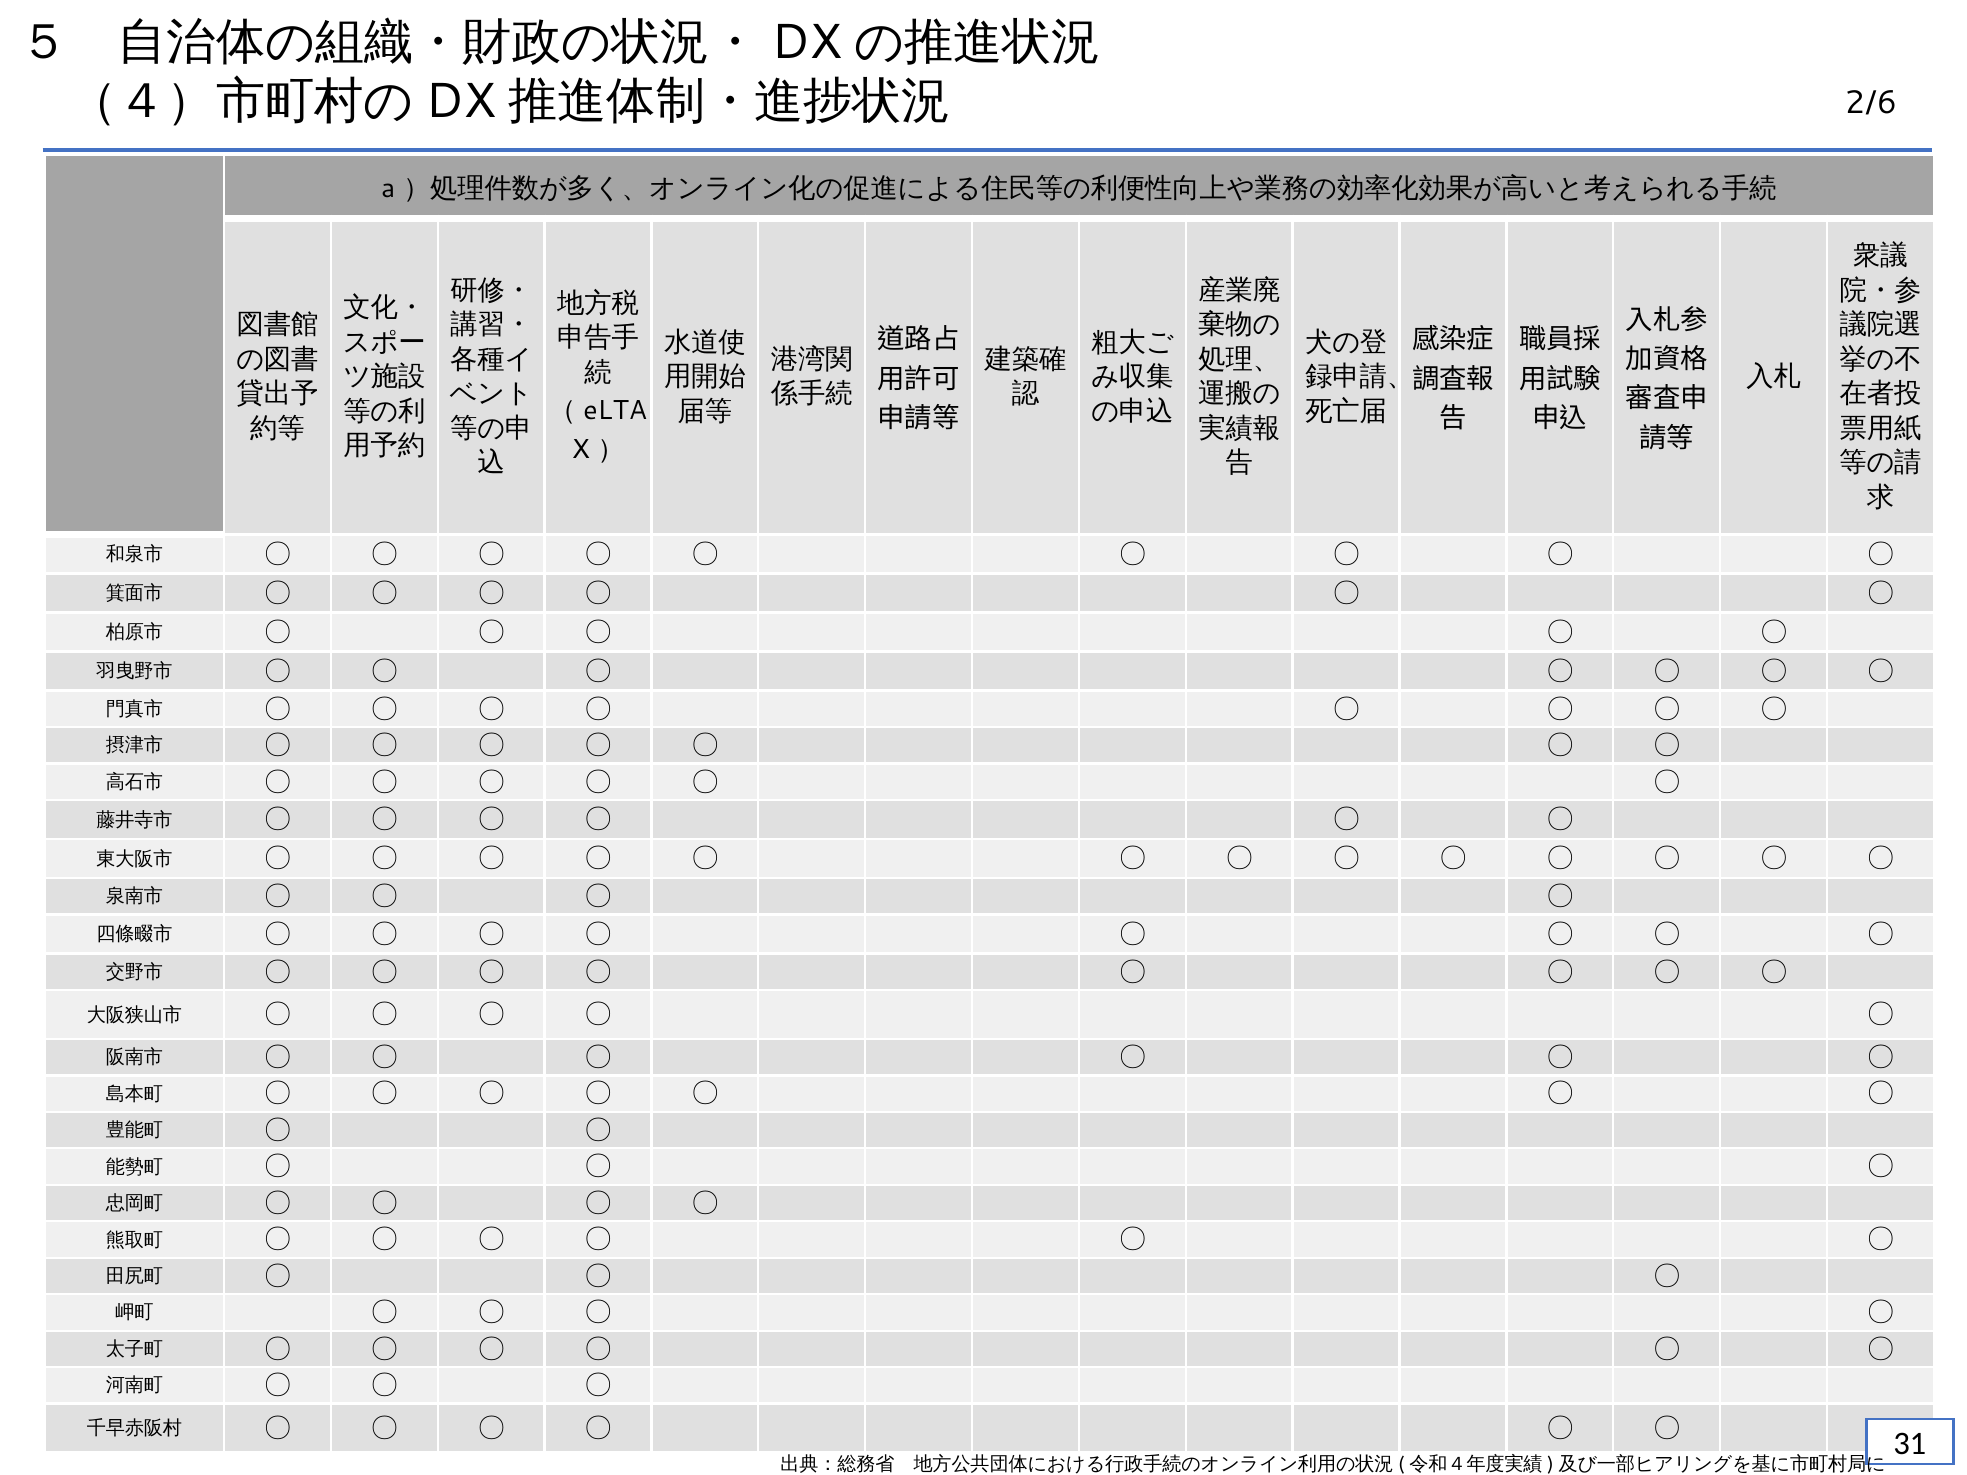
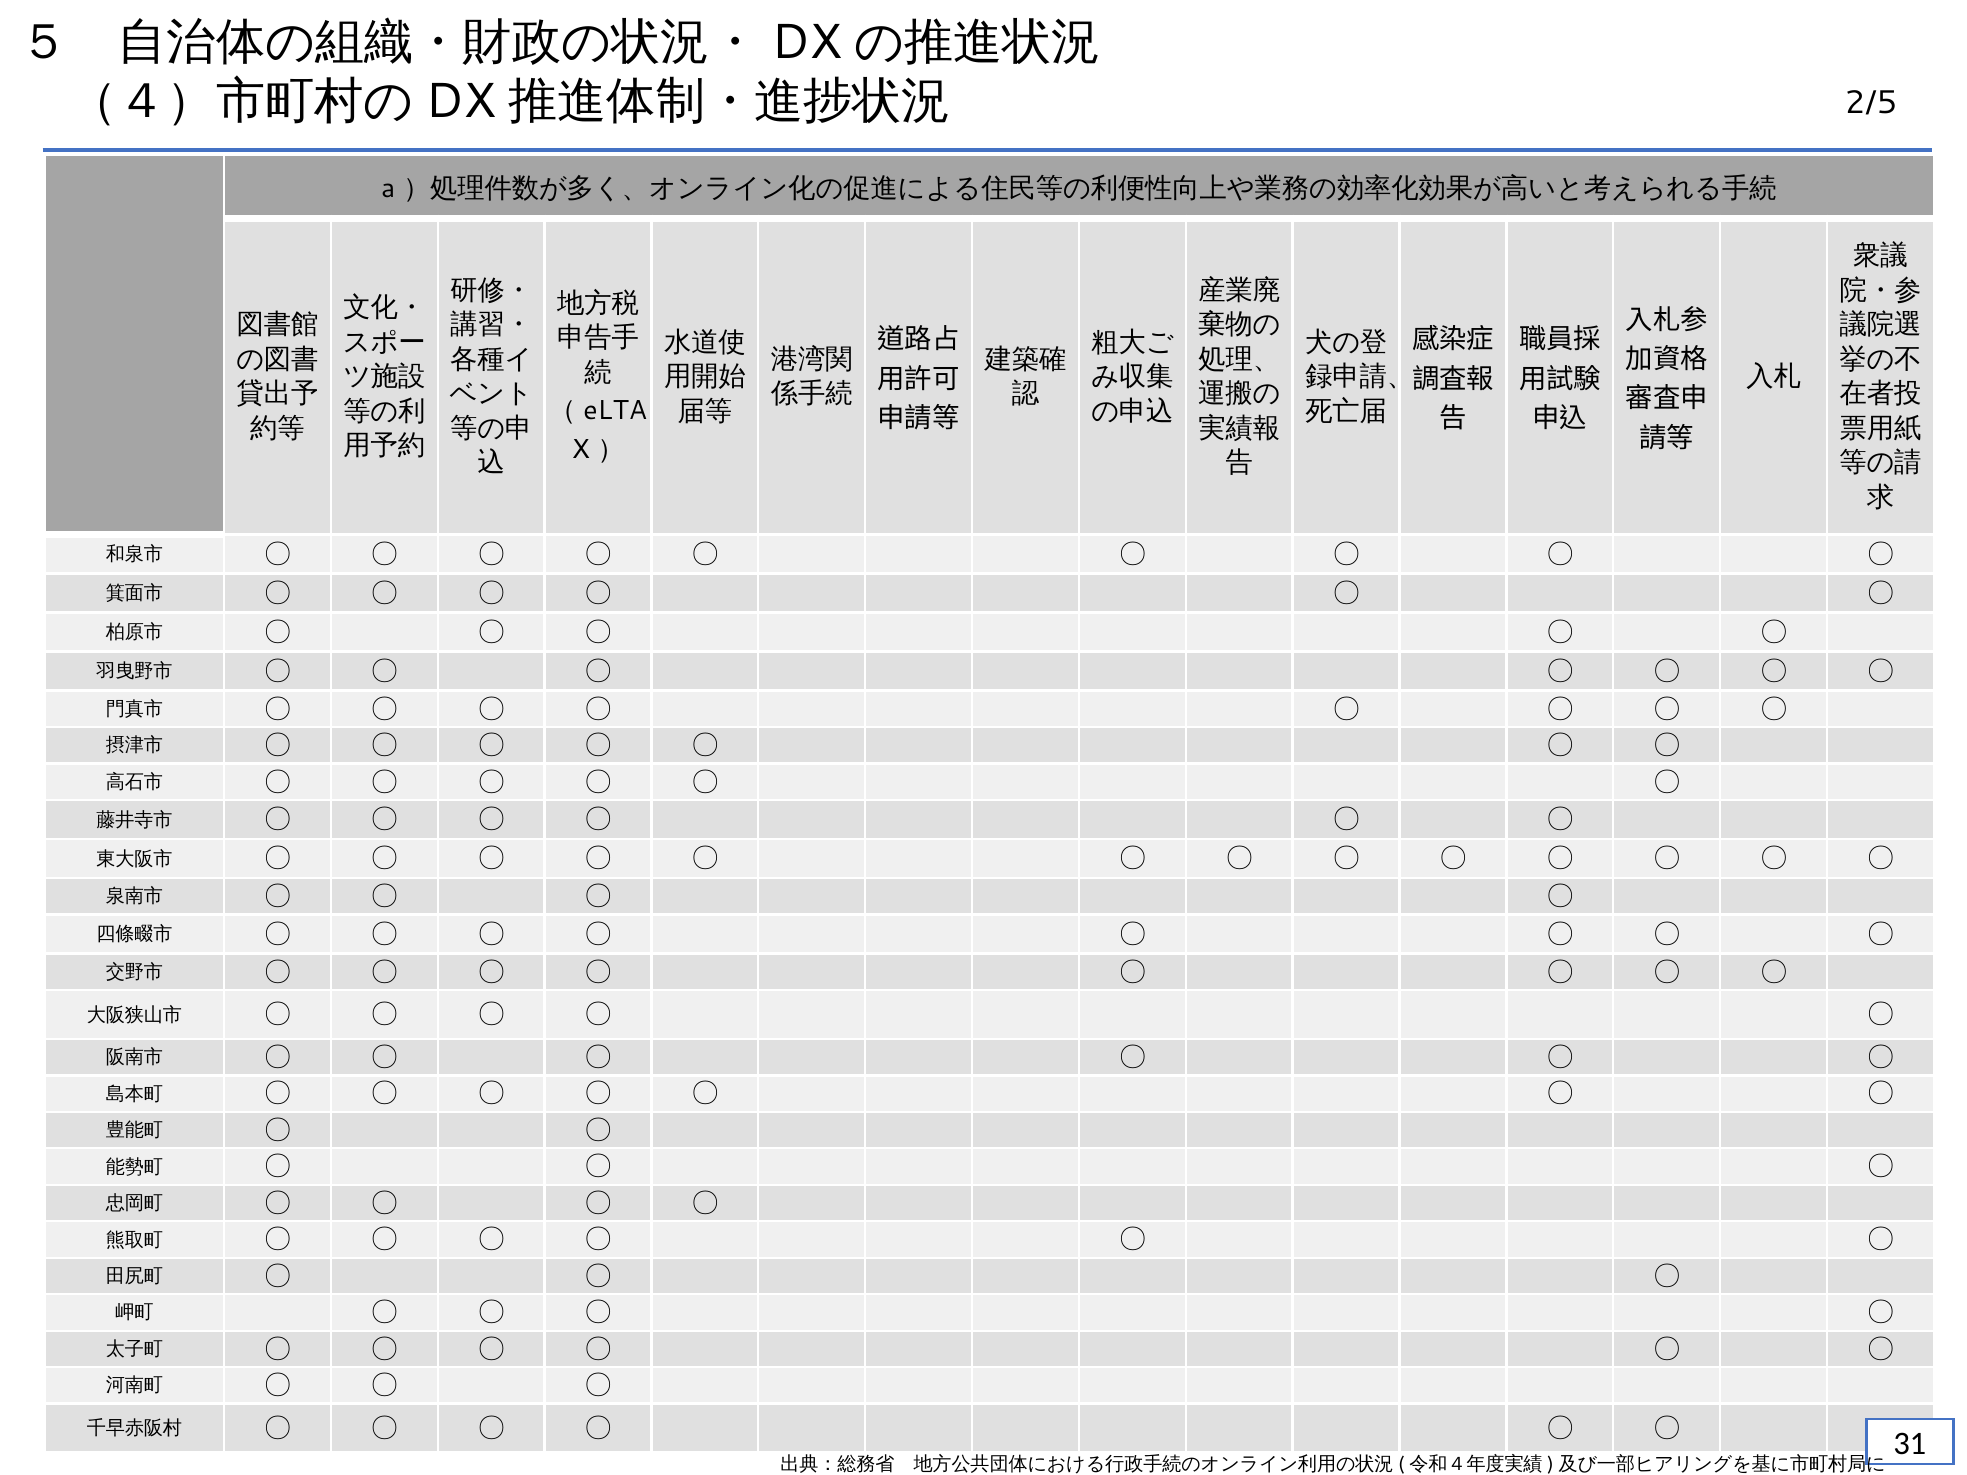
2/6: 2/6 -> 2/5 (1871, 103)
